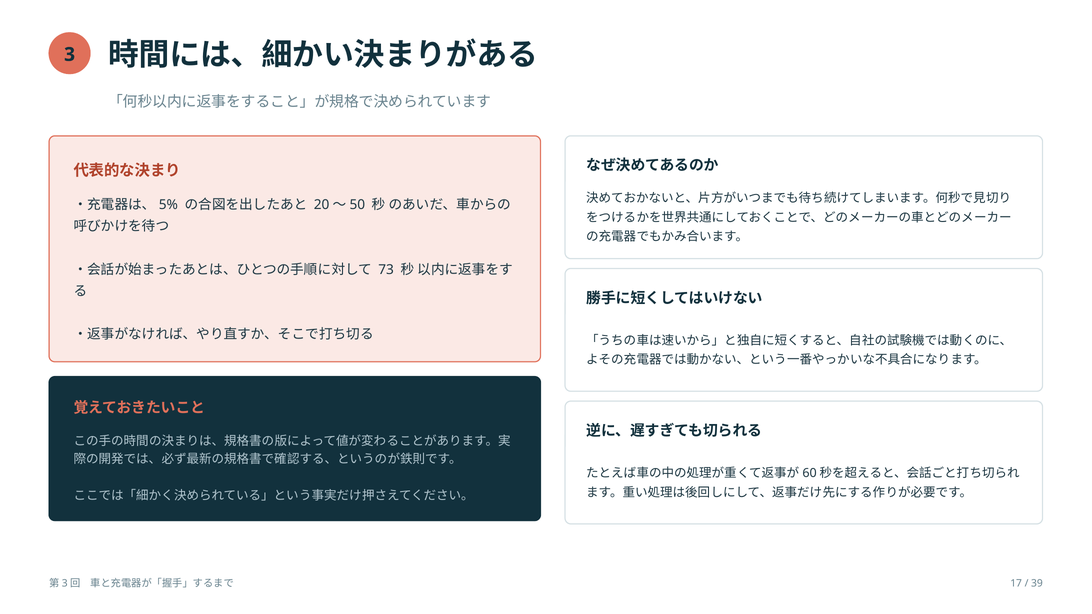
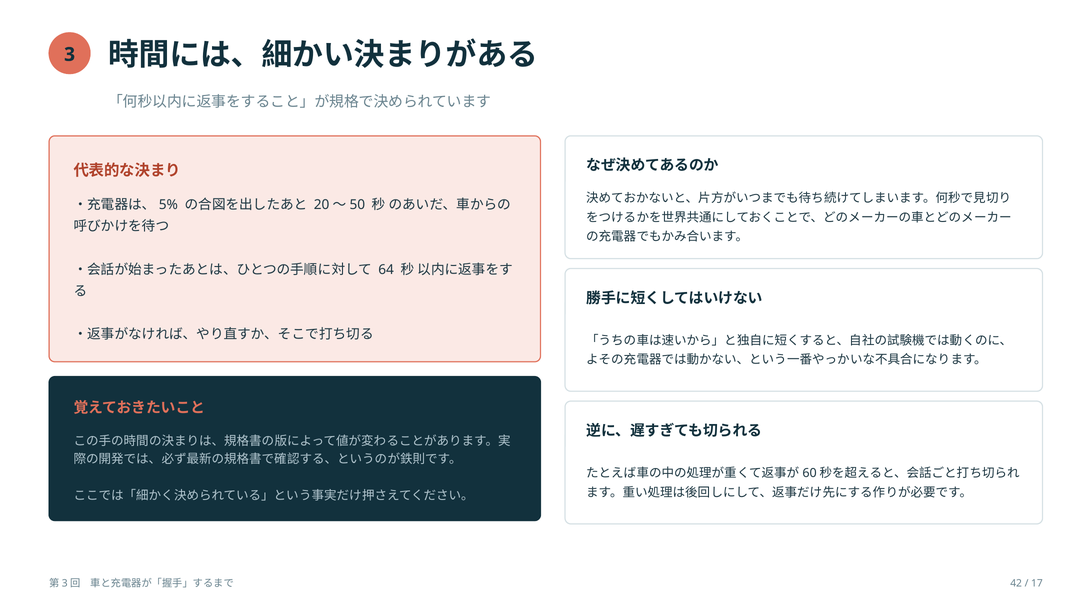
73: 73 -> 64 (386, 270)
17: 17 -> 42 (1016, 584)
39: 39 -> 17 (1037, 584)
